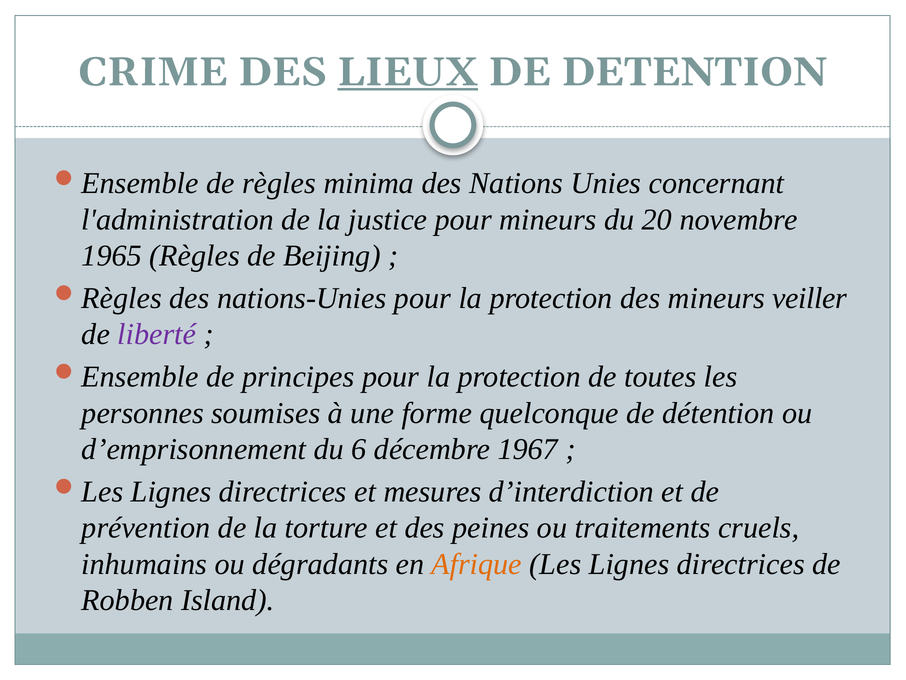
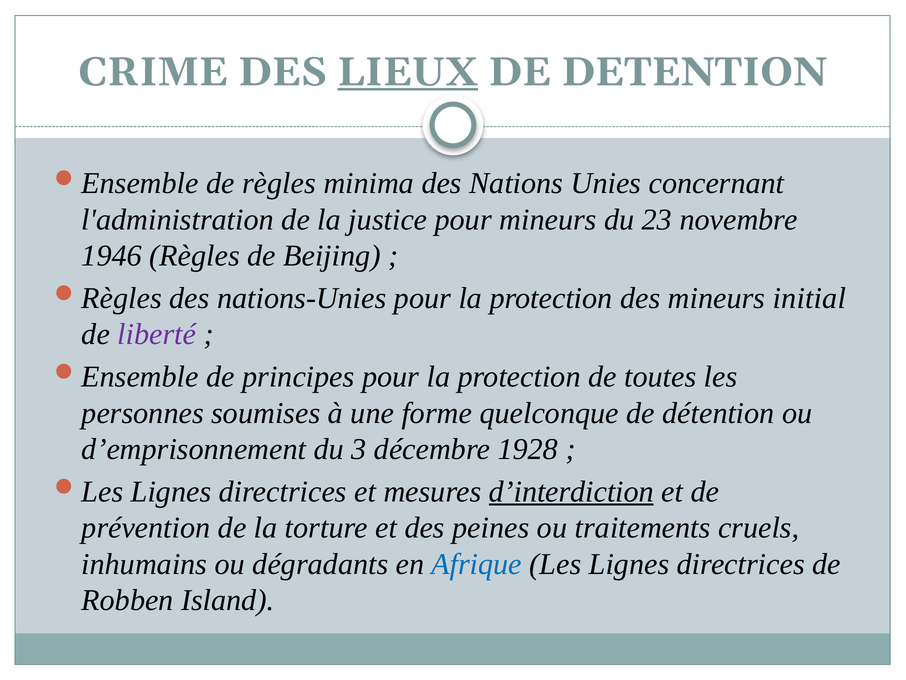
20: 20 -> 23 (657, 219)
1965: 1965 -> 1946 (112, 256)
veiller: veiller -> initial (809, 298)
6: 6 -> 3 (359, 449)
1967: 1967 -> 1928 (528, 449)
d’interdiction underline: none -> present (571, 491)
Afrique colour: orange -> blue (477, 564)
